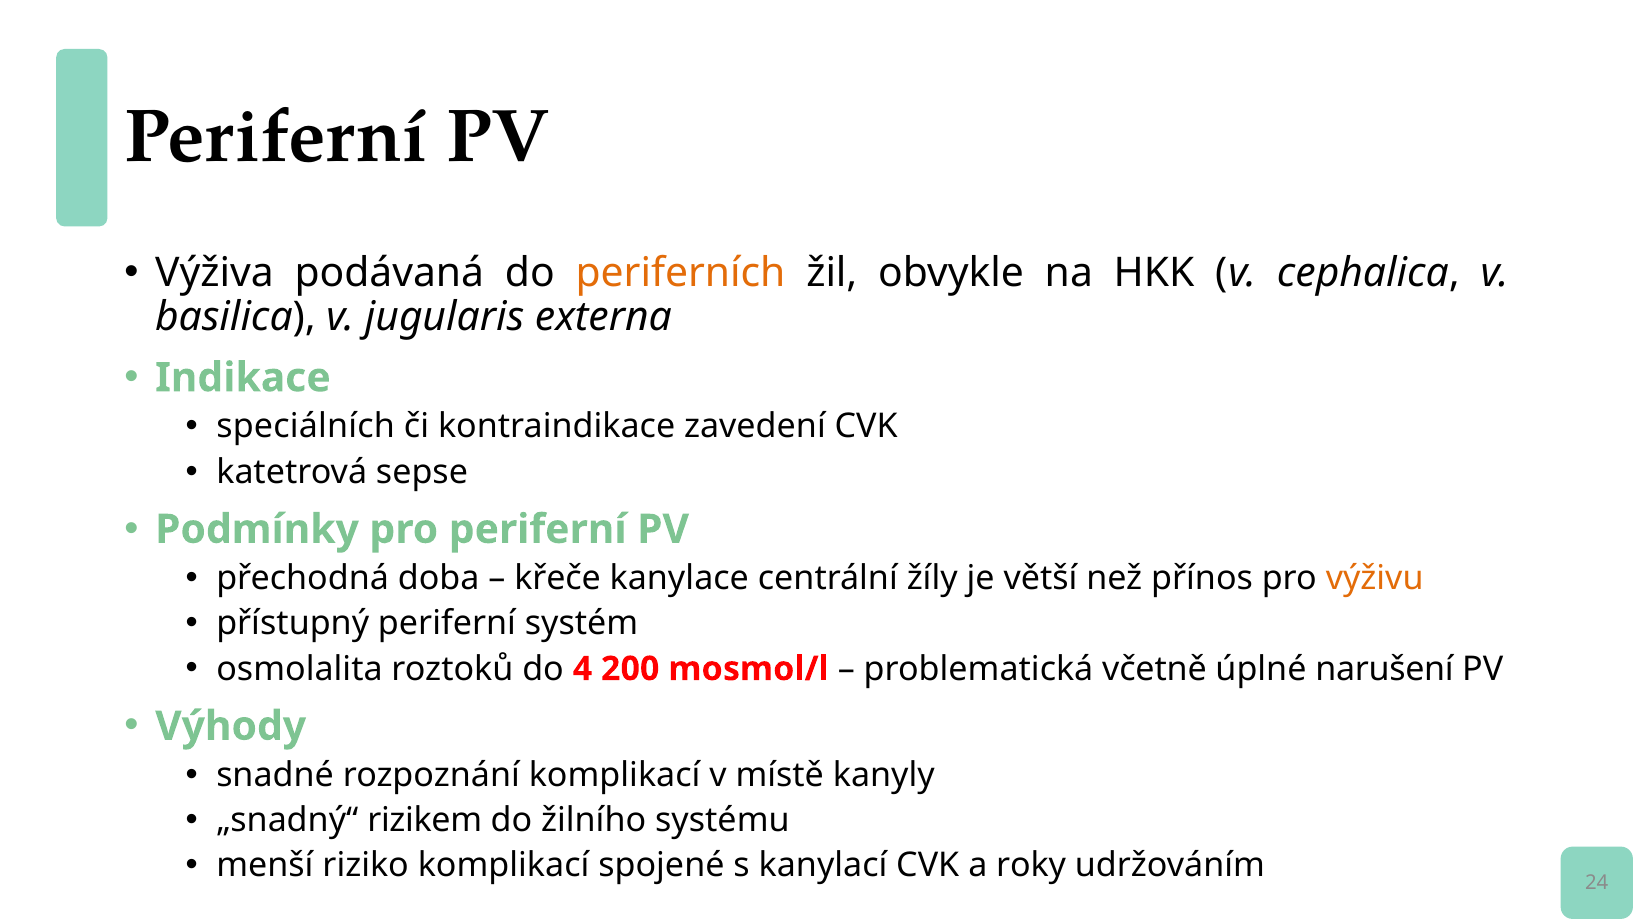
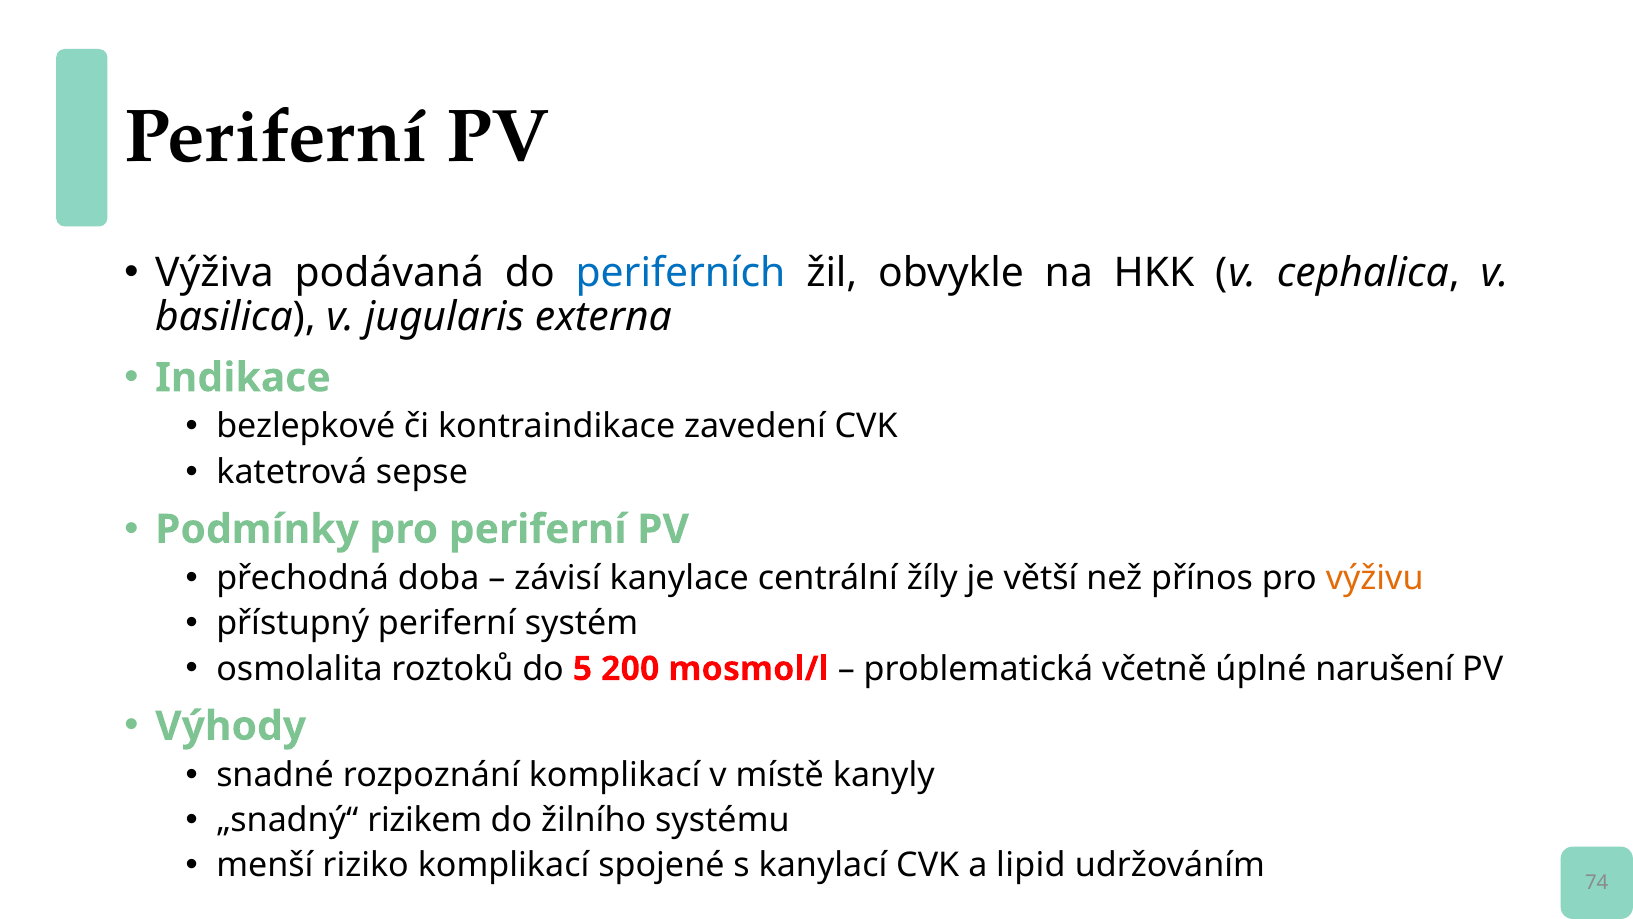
periferních colour: orange -> blue (681, 272)
speciálních: speciálních -> bezlepkové (306, 427)
křeče: křeče -> závisí (558, 578)
4: 4 -> 5 (582, 669)
roky: roky -> lipid (1031, 865)
24: 24 -> 74 (1597, 882)
